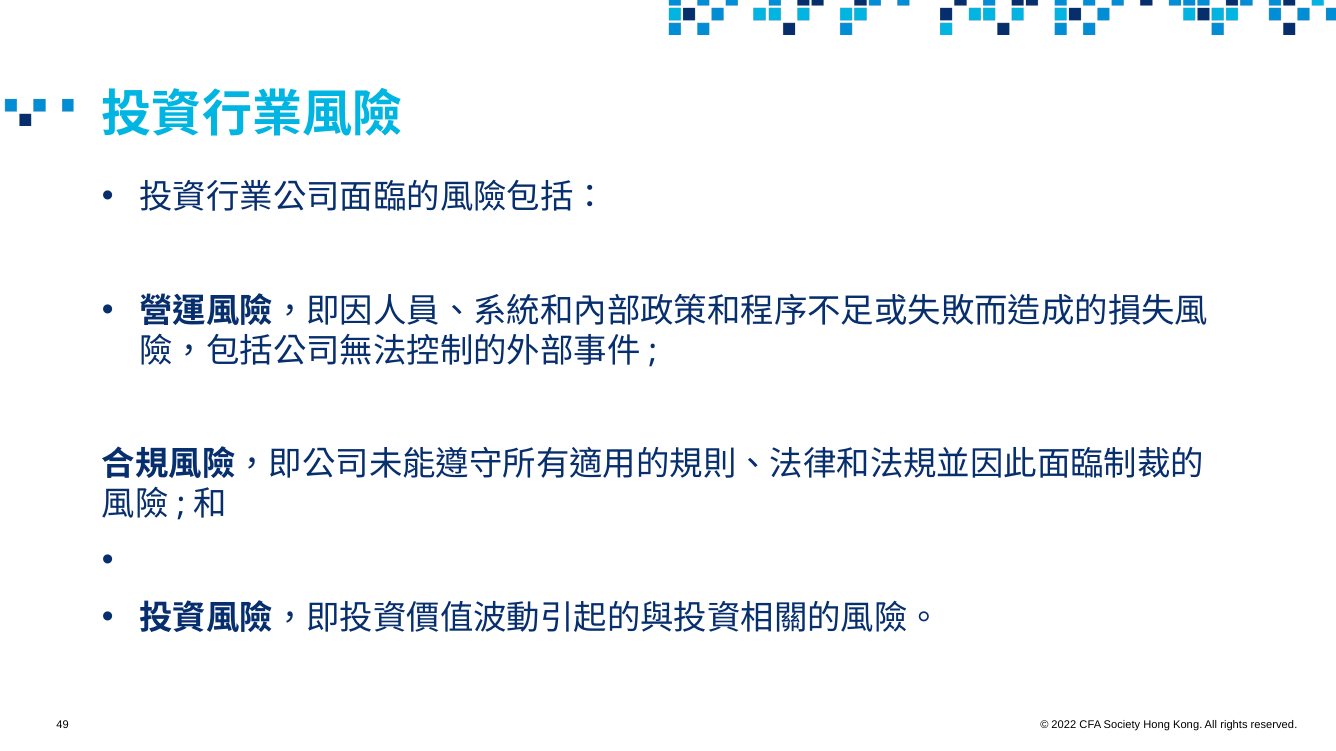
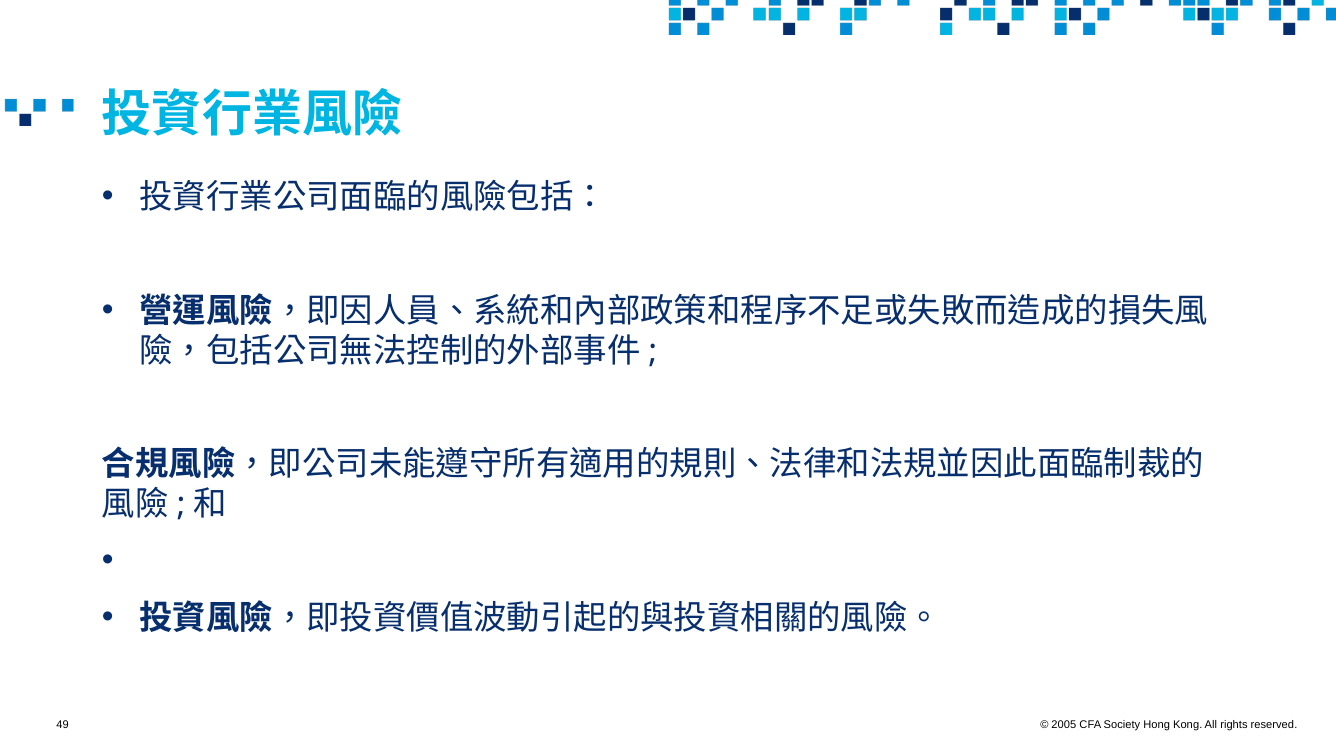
2022: 2022 -> 2005 (1064, 725)
